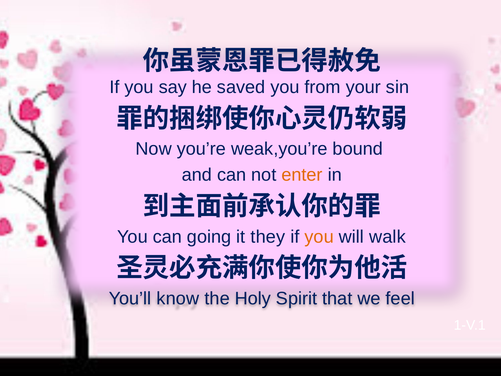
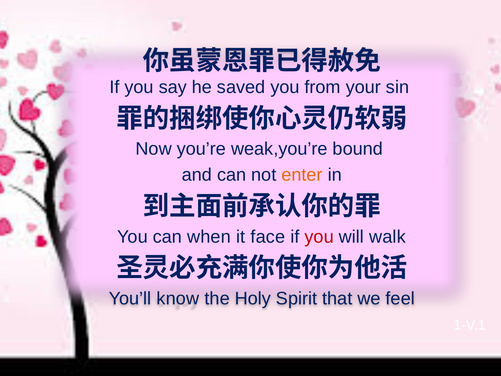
going: going -> when (209, 237)
they: they -> face (268, 237)
you colour: orange -> red (319, 237)
